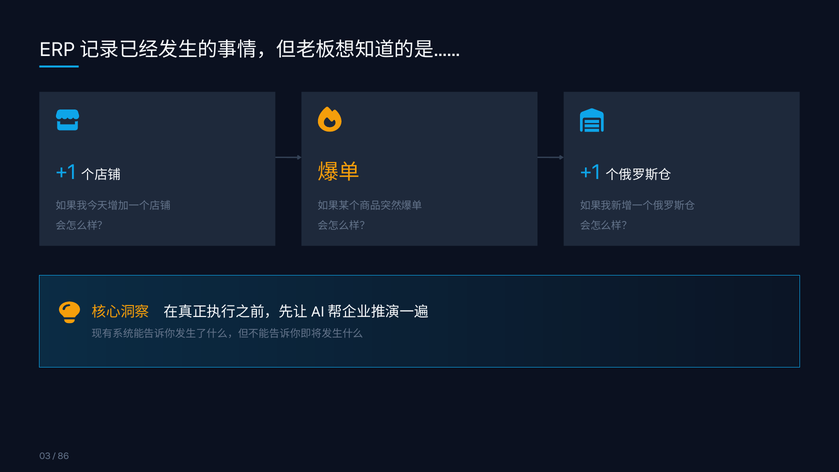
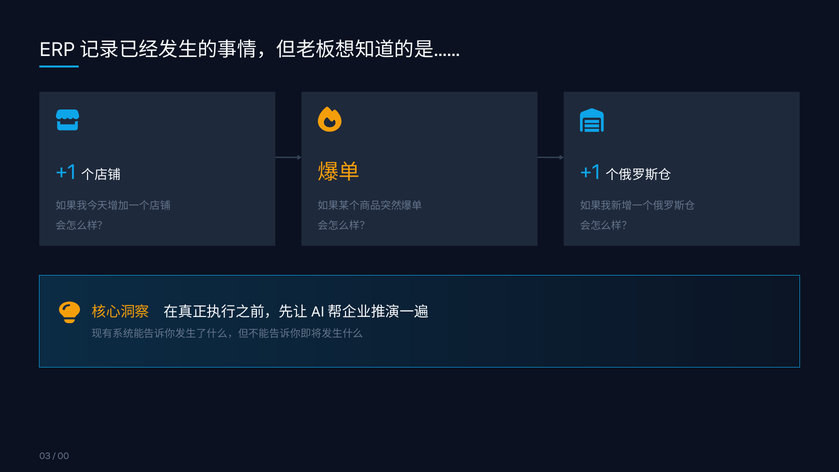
86: 86 -> 00 (63, 456)
